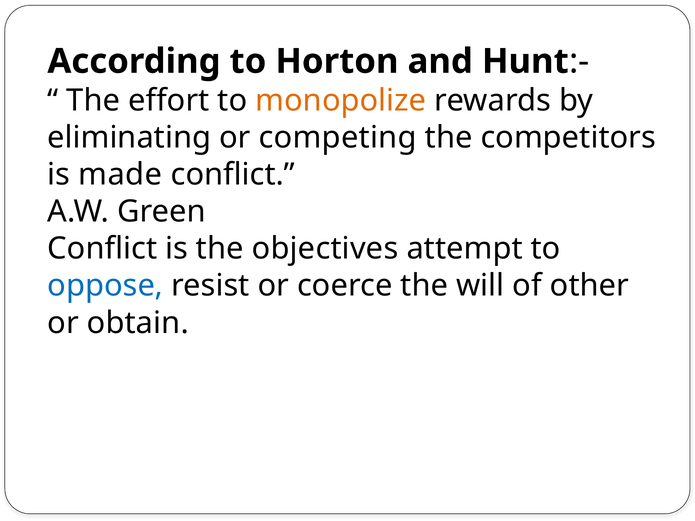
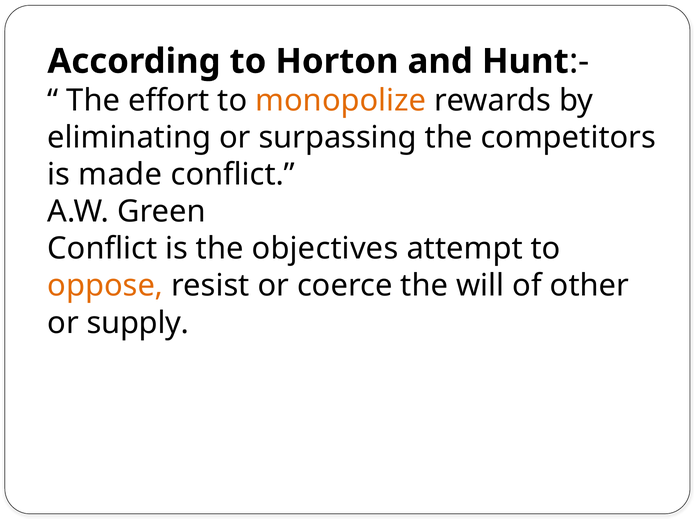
competing: competing -> surpassing (338, 138)
oppose colour: blue -> orange (105, 286)
obtain: obtain -> supply (138, 323)
